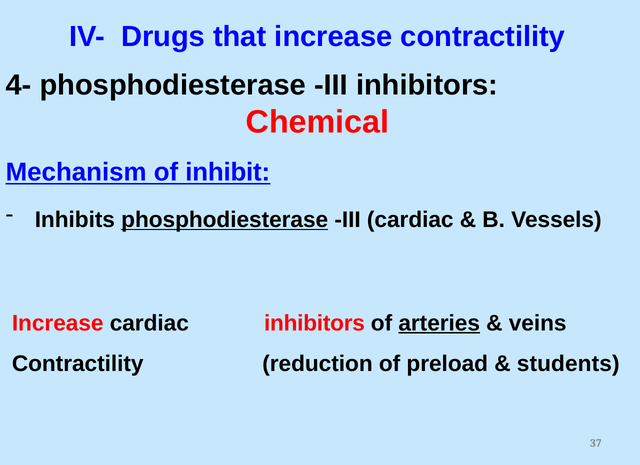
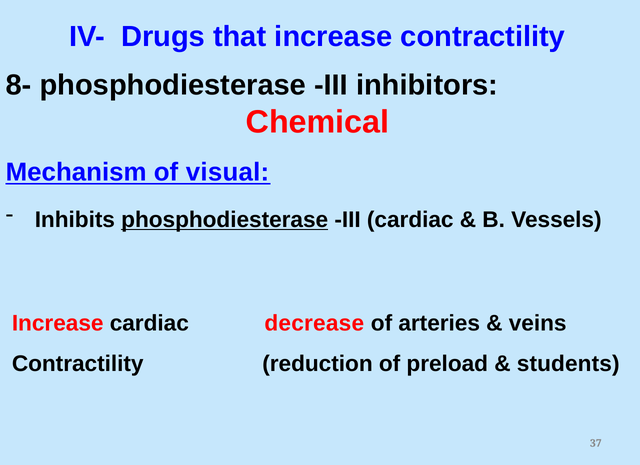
4-: 4- -> 8- (19, 85)
inhibit: inhibit -> visual (228, 172)
cardiac inhibitors: inhibitors -> decrease (314, 323)
arteries underline: present -> none (439, 323)
